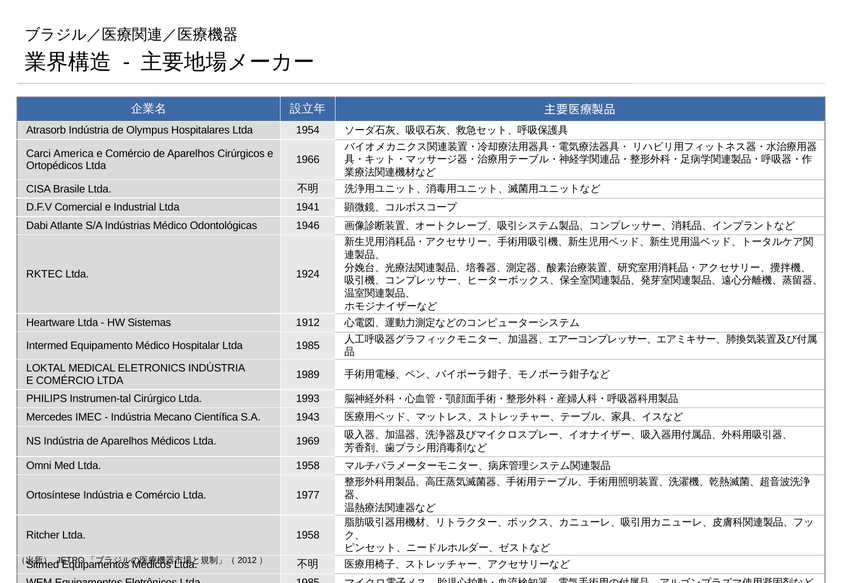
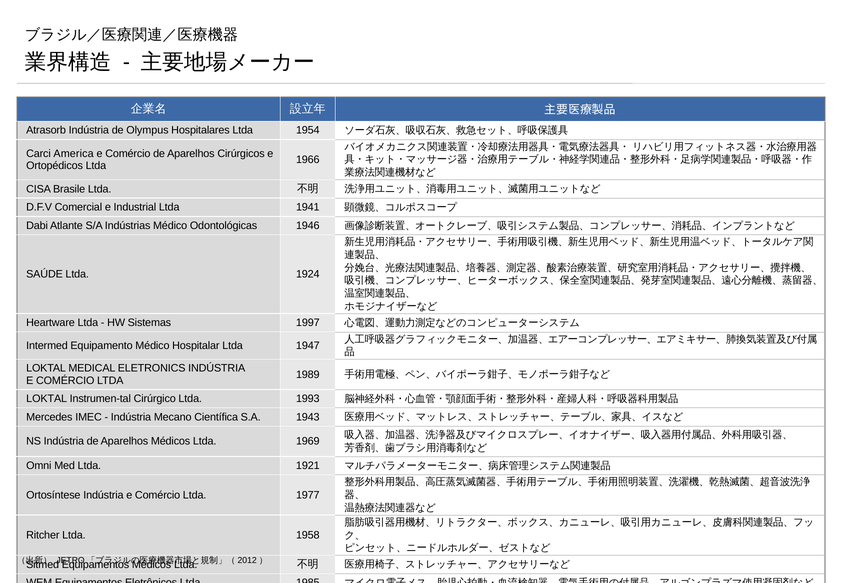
RKTEC: RKTEC -> SAÚDE (45, 274)
1912: 1912 -> 1997 (308, 323)
Hospitalar Ltda 1985: 1985 -> 1947 (308, 346)
PHILIPS: PHILIPS -> LOKTAL (47, 399)
Med Ltda 1958: 1958 -> 1921 (308, 466)
